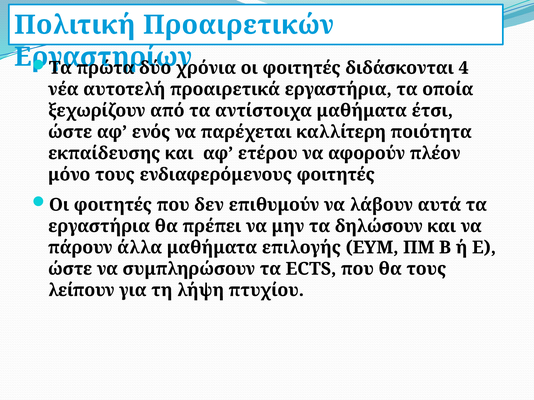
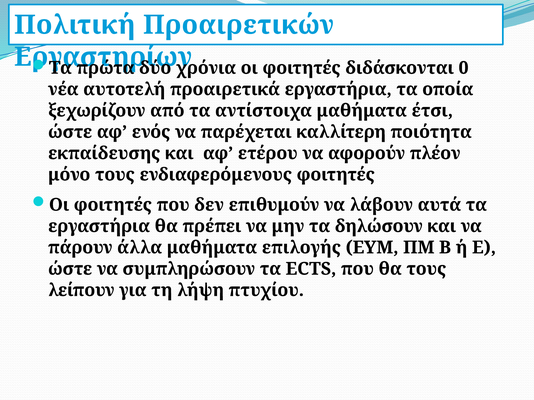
4: 4 -> 0 (464, 68)
